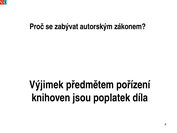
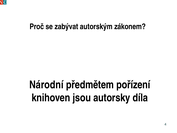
Výjimek: Výjimek -> Národní (46, 85)
poplatek: poplatek -> autorsky (112, 98)
